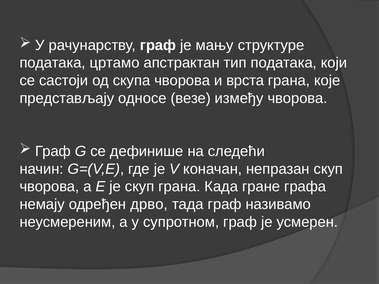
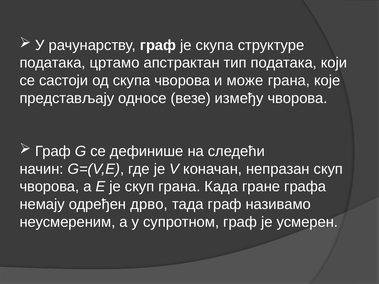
је мању: мању -> скупа (215, 45)
врста: врста -> може (245, 81)
